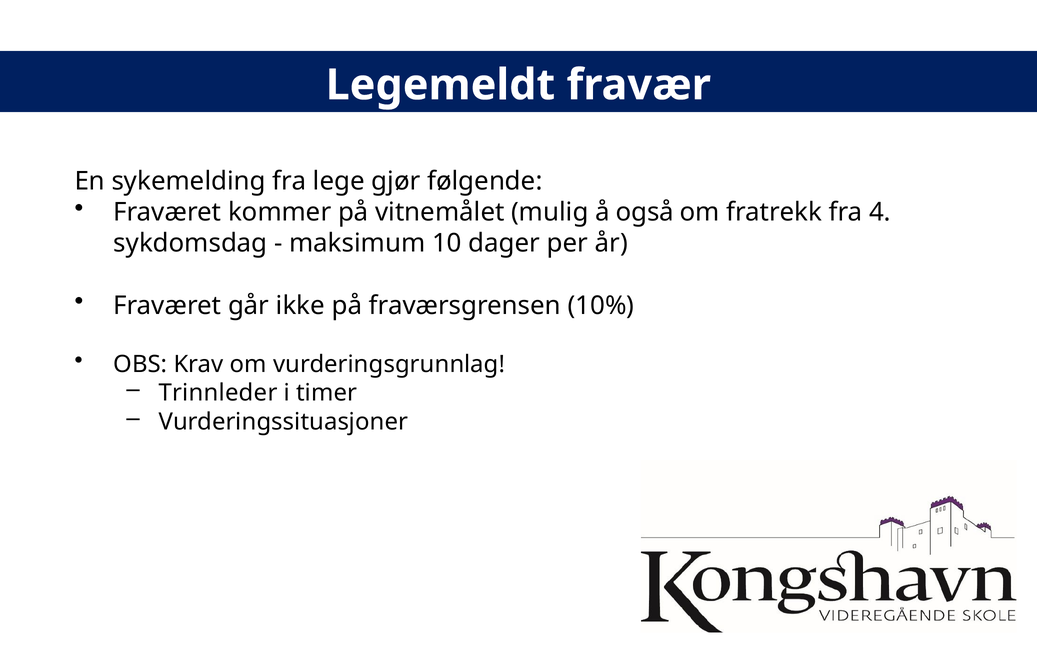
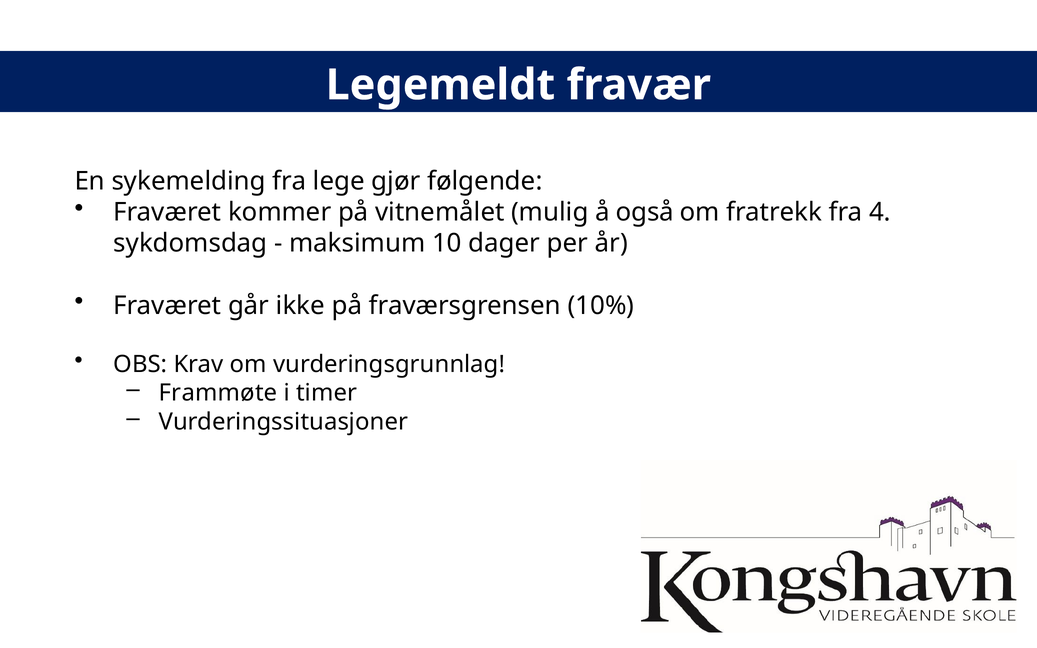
Trinnleder: Trinnleder -> Frammøte (218, 393)
